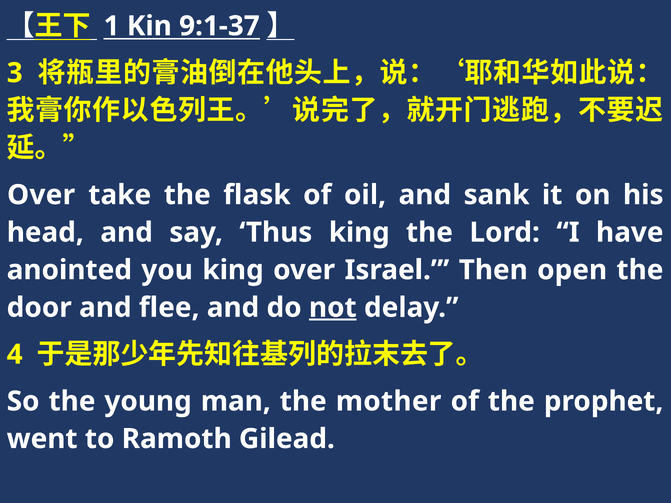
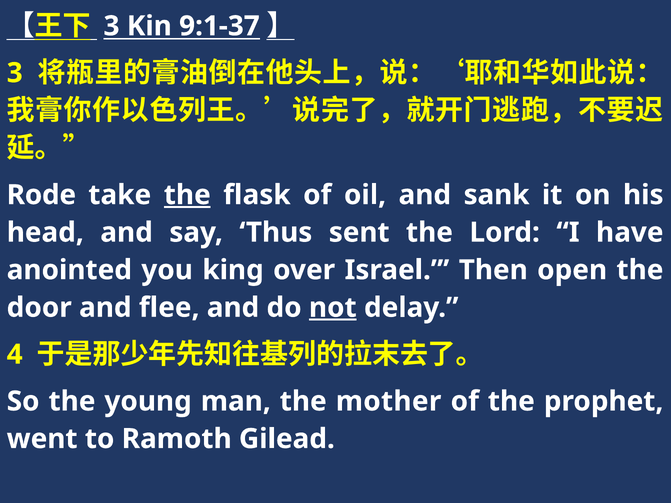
1: 1 -> 3 (112, 26)
Over: Over -> Rode (41, 195)
the underline: none -> present (187, 195)
Thus king: king -> sent (359, 233)
